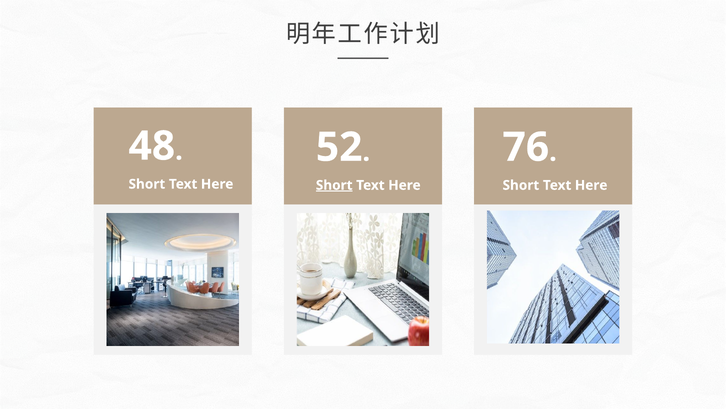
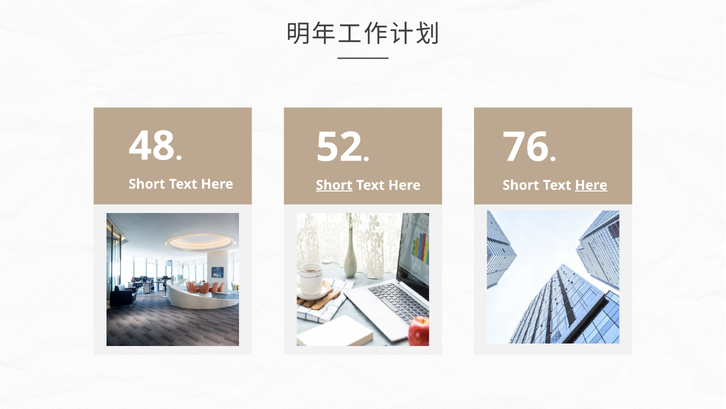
Here underline: none -> present (591, 185)
